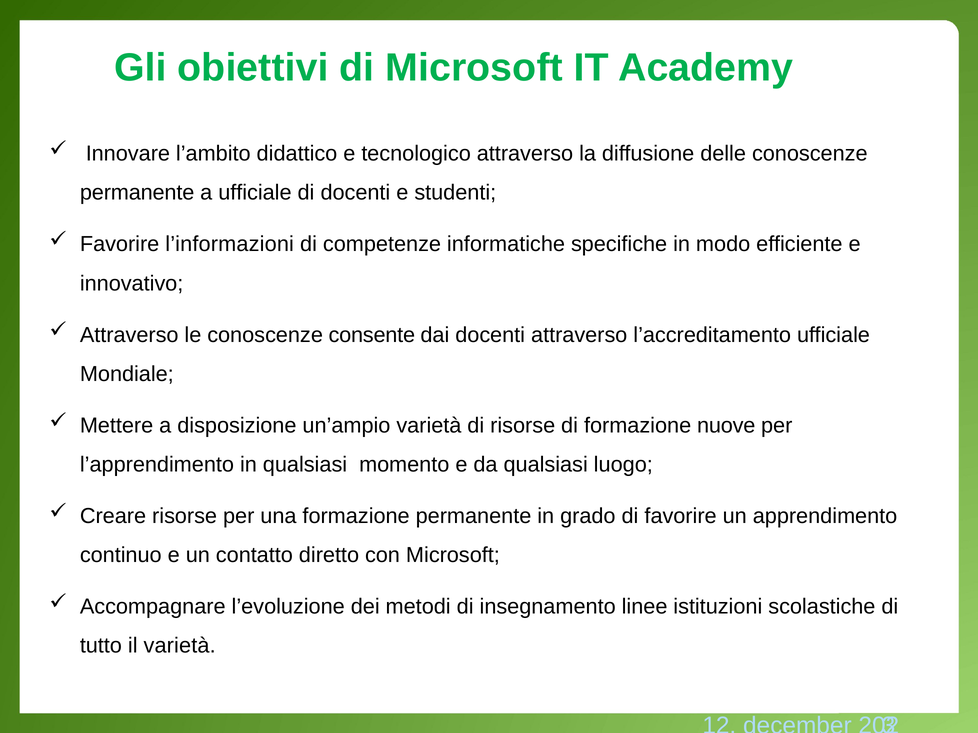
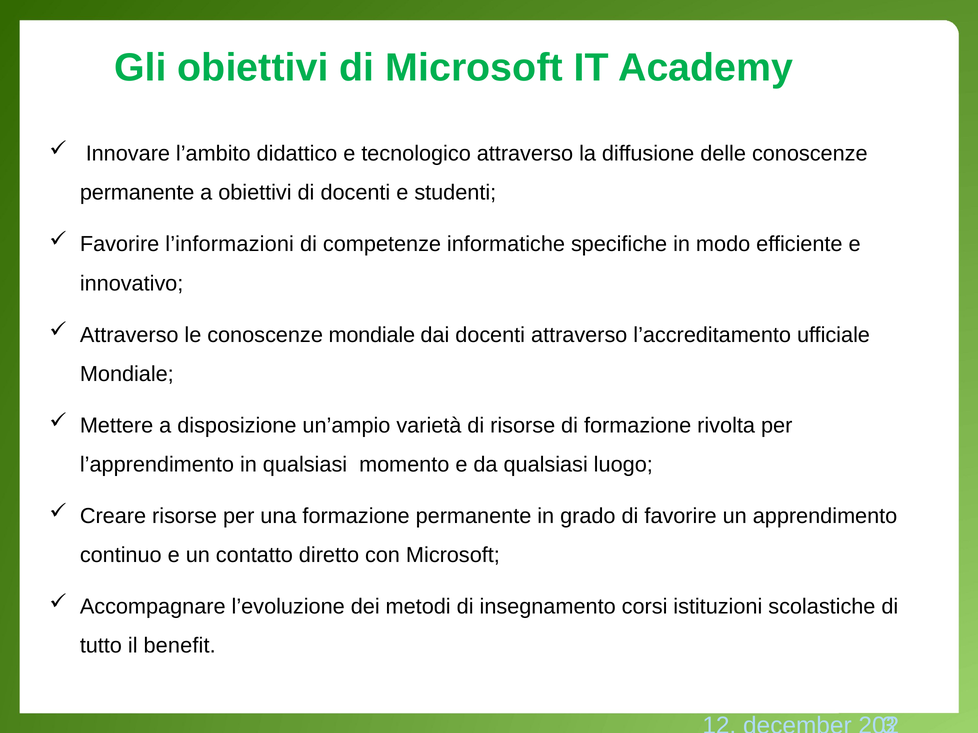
a ufficiale: ufficiale -> obiettivi (255, 193)
conoscenze consente: consente -> mondiale (372, 335)
nuove: nuove -> rivolta (726, 426)
linee: linee -> corsi (645, 607)
il varietà: varietà -> benefit (180, 646)
